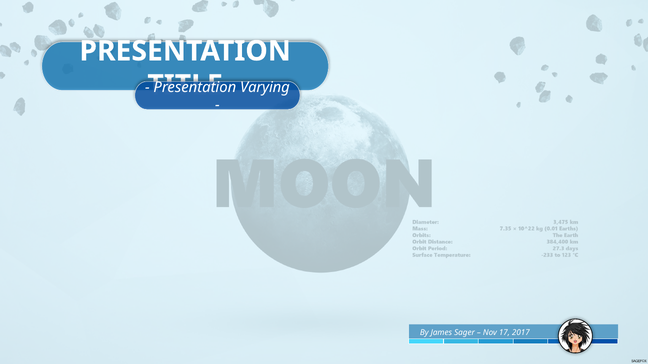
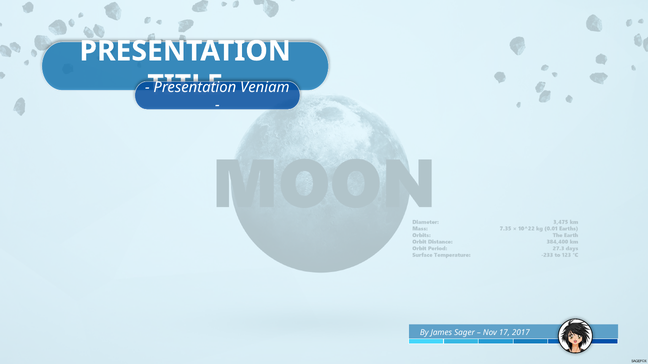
Varying: Varying -> Veniam (265, 87)
